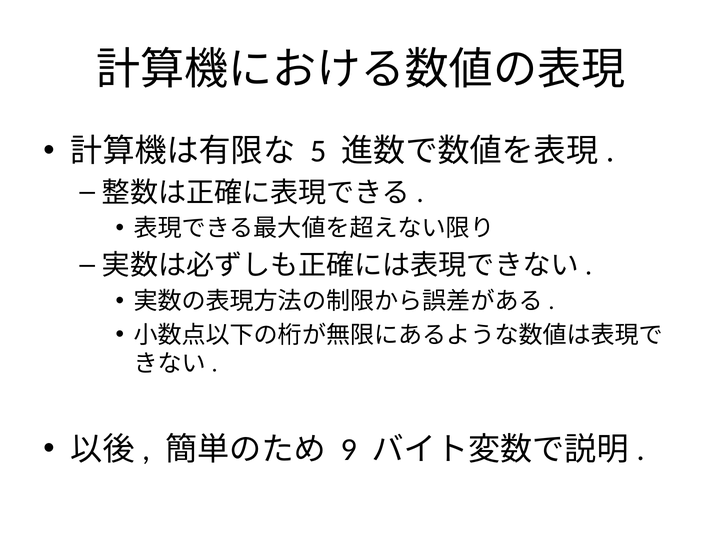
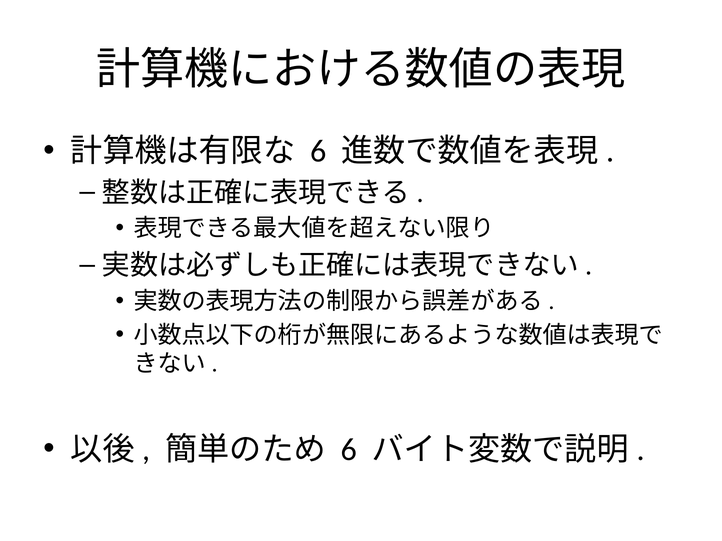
5: 5 -> 6 (318, 151)
9: 9 -> 6 (349, 450)
